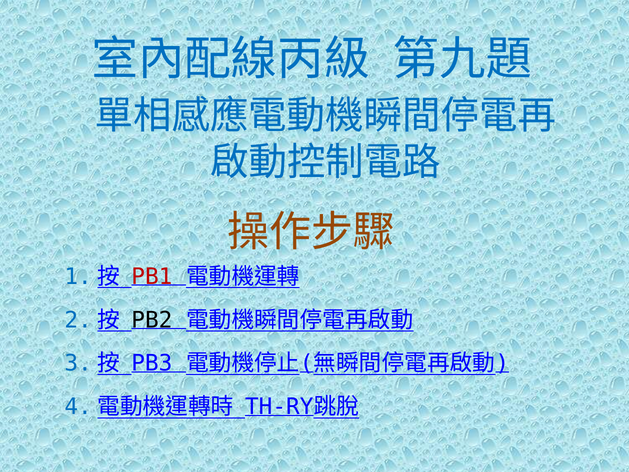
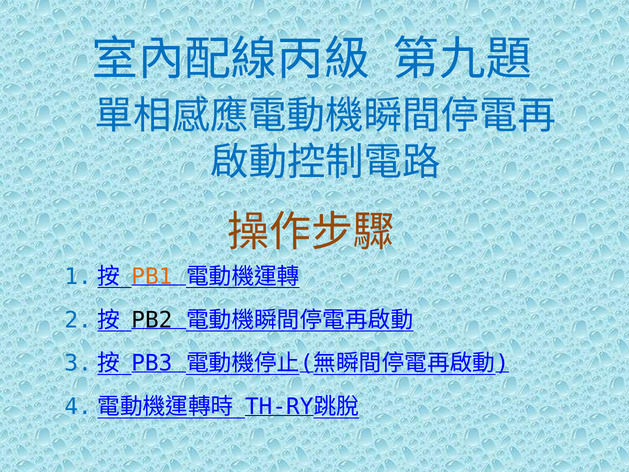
PB1 colour: red -> orange (152, 276)
